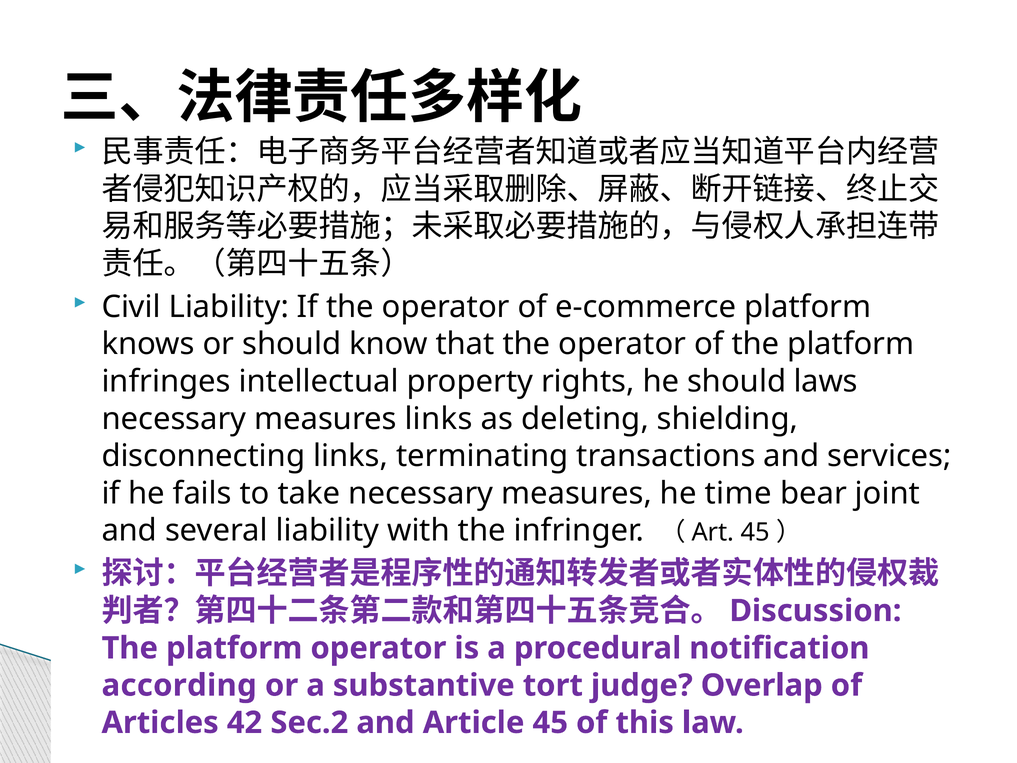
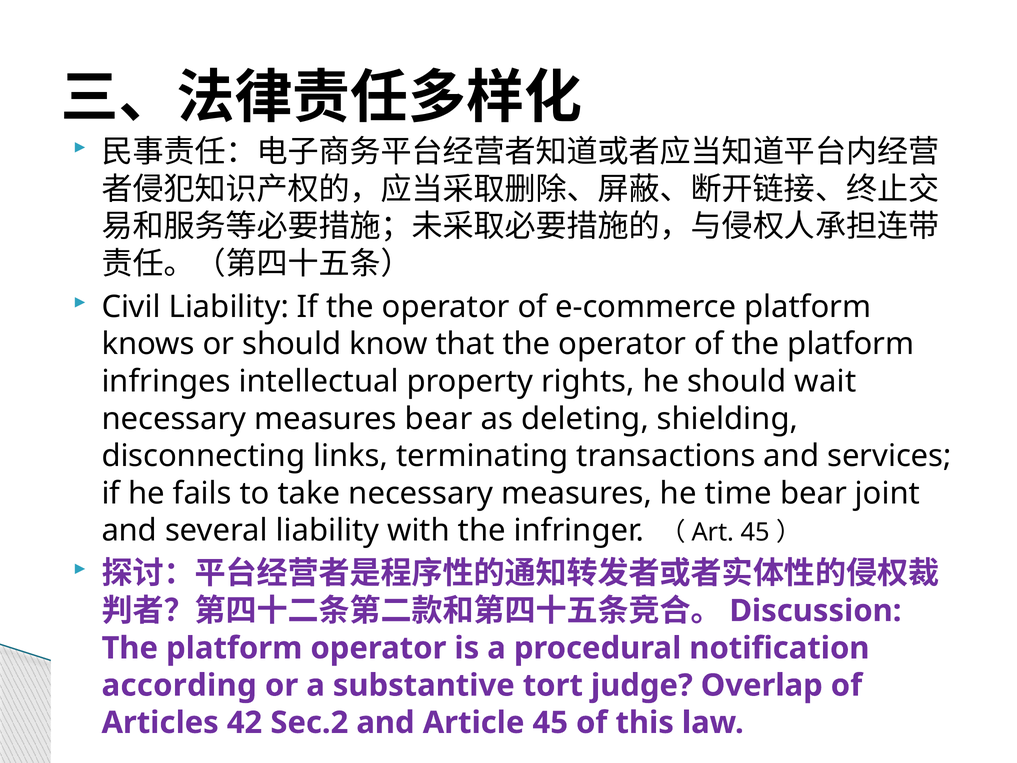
laws: laws -> wait (825, 381)
measures links: links -> bear (439, 419)
